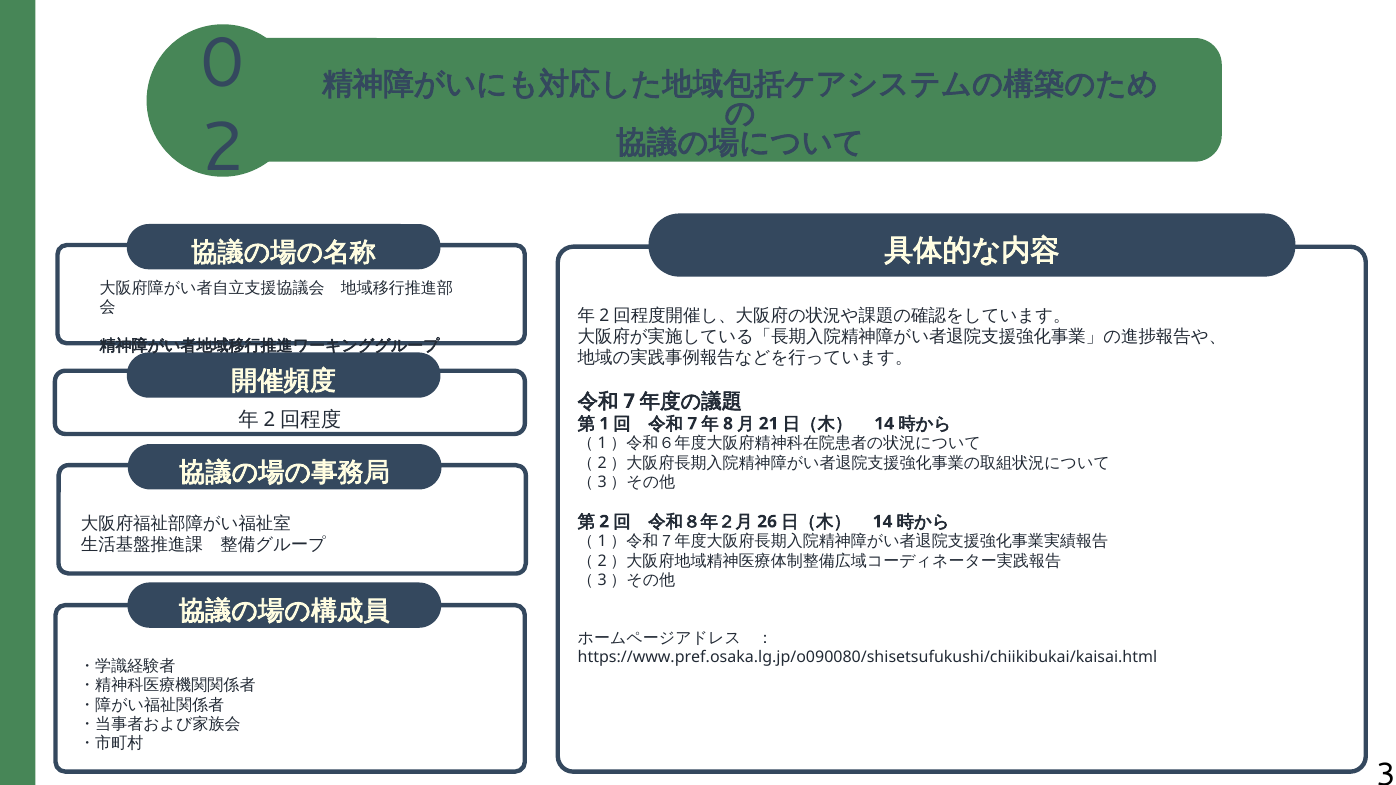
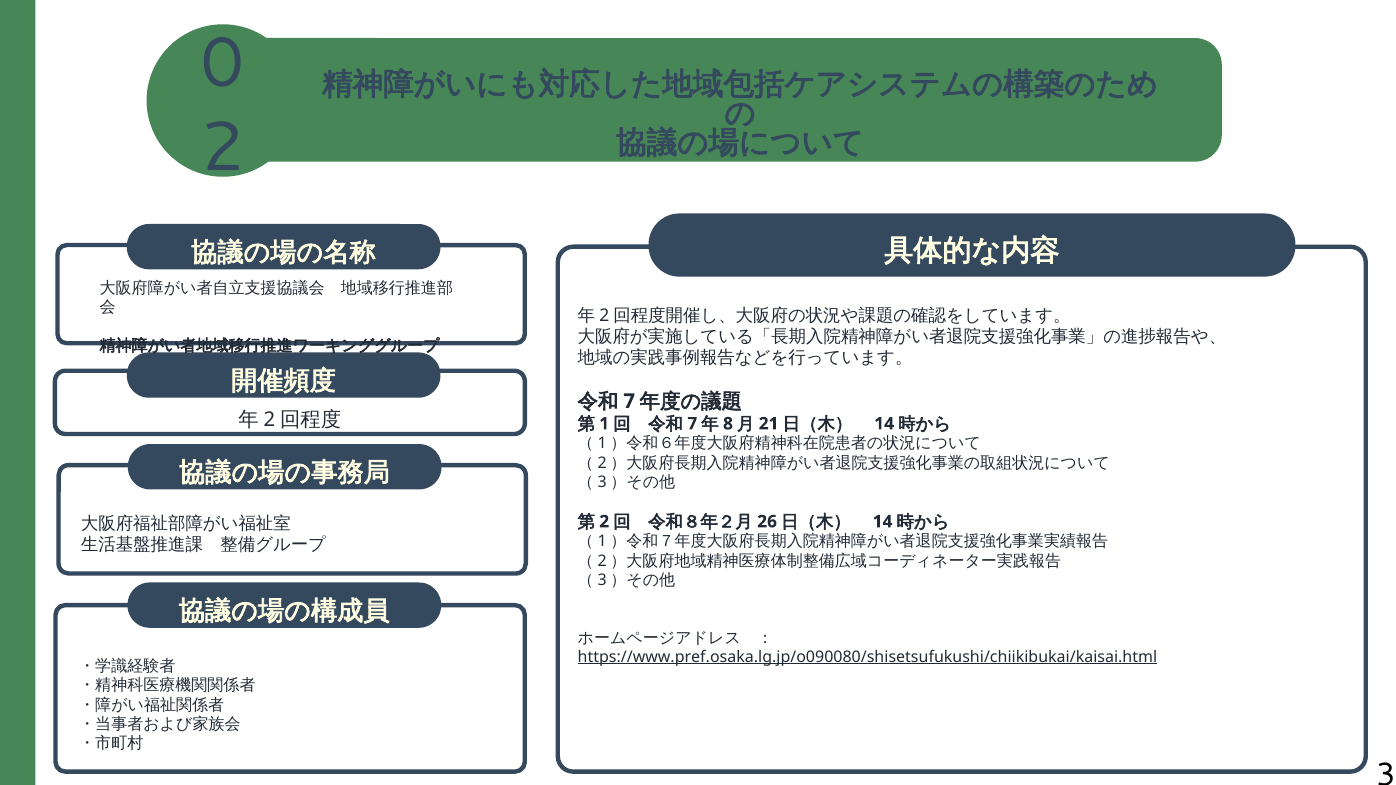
https://www.pref.osaka.lg.jp/o090080/shisetsufukushi/chiikibukai/kaisai.html underline: none -> present (867, 657)
